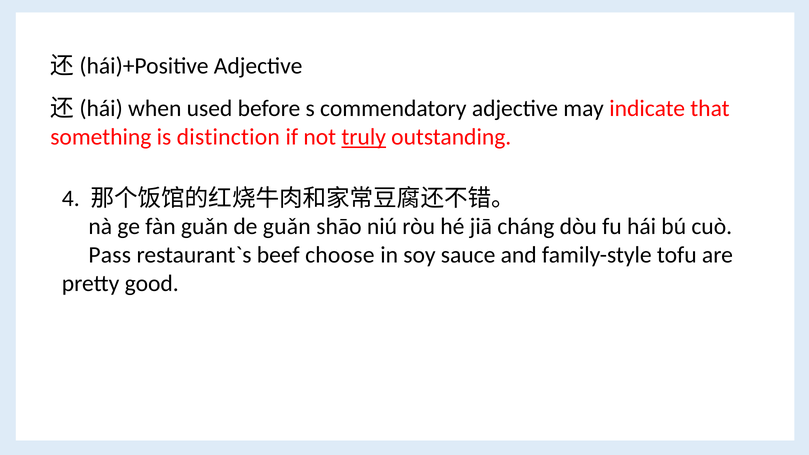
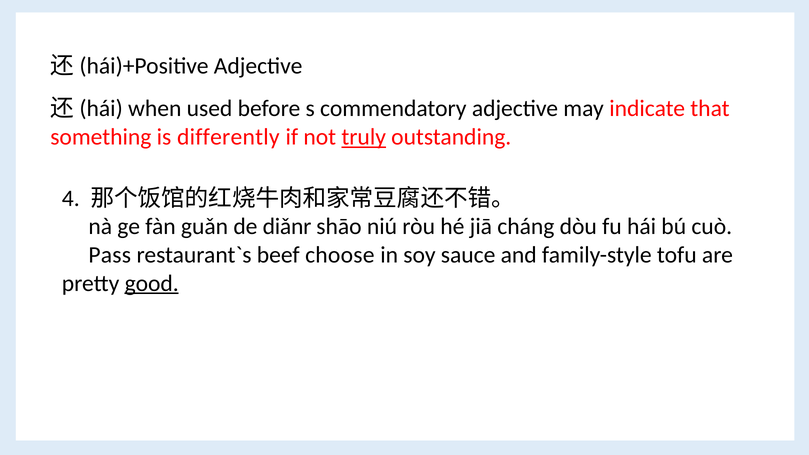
distinction: distinction -> differently (228, 137)
de guǎn: guǎn -> diǎnr (287, 227)
good underline: none -> present (152, 283)
